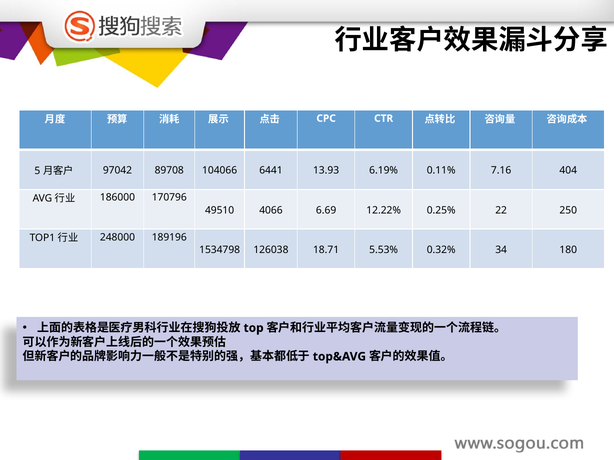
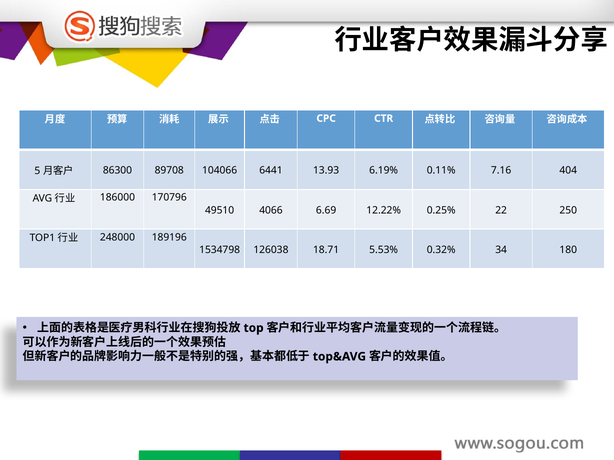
97042: 97042 -> 86300 (117, 171)
